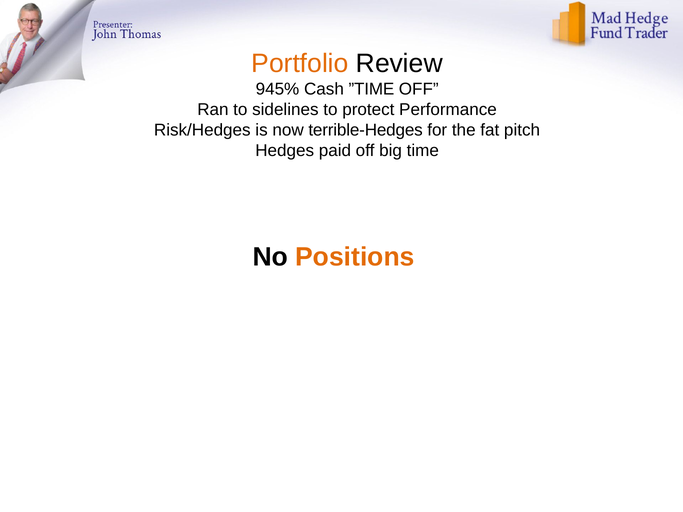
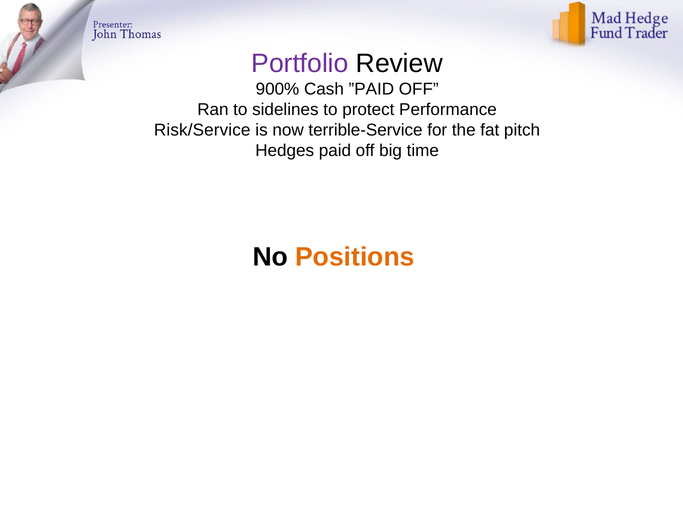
Portfolio colour: orange -> purple (300, 64)
945%: 945% -> 900% (277, 89)
”TIME: ”TIME -> ”PAID (371, 89)
Risk/Hedges: Risk/Hedges -> Risk/Service (202, 130)
terrible-Hedges: terrible-Hedges -> terrible-Service (366, 130)
